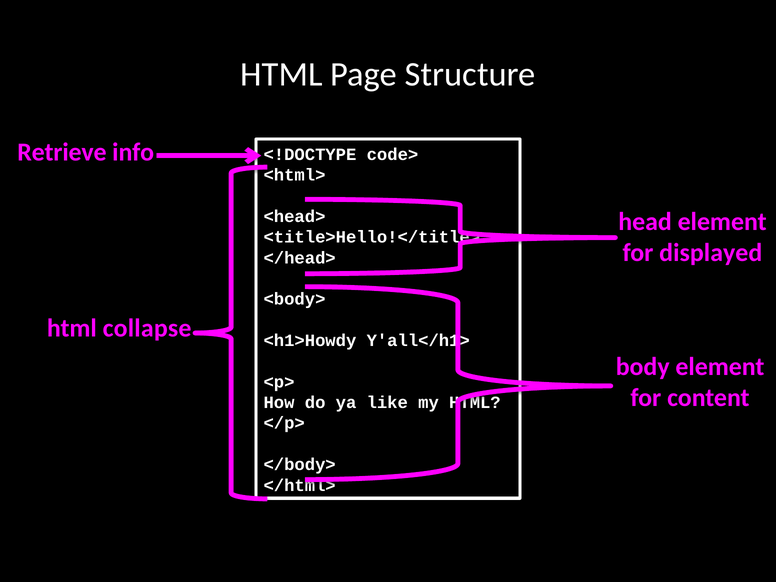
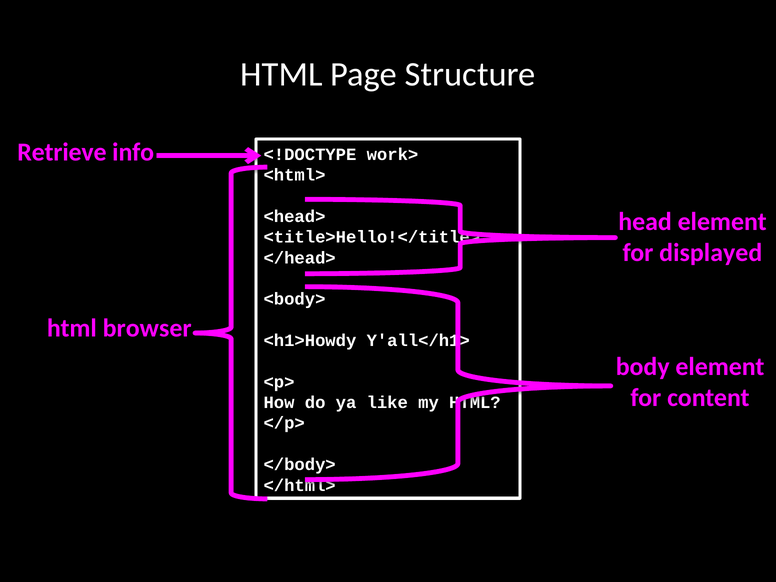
code>: code> -> work> (392, 154)
collapse: collapse -> browser (147, 328)
